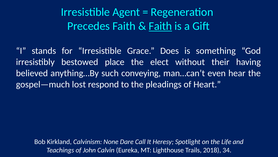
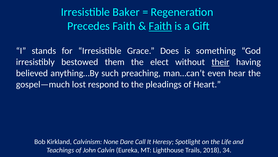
Agent: Agent -> Baker (126, 12)
place: place -> them (115, 62)
their underline: none -> present (220, 62)
conveying: conveying -> preaching (141, 73)
